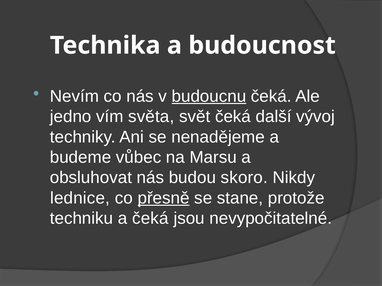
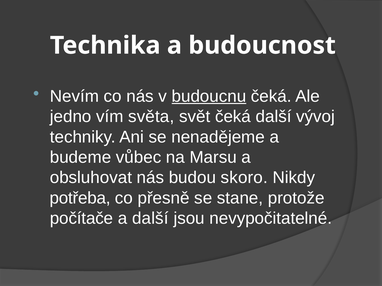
lednice: lednice -> potřeba (80, 198)
přesně underline: present -> none (164, 198)
techniku: techniku -> počítače (82, 219)
a čeká: čeká -> další (150, 219)
